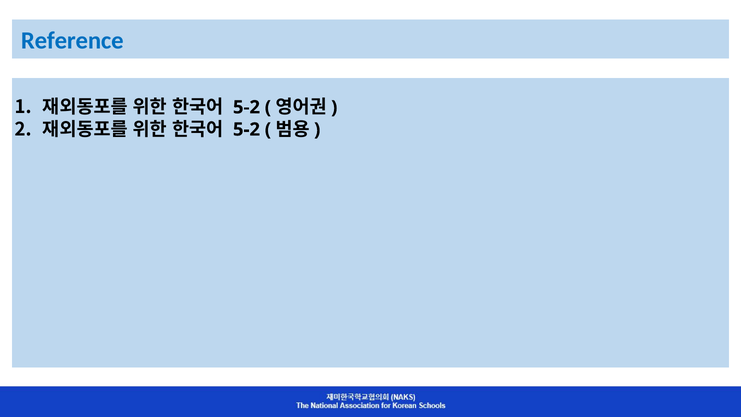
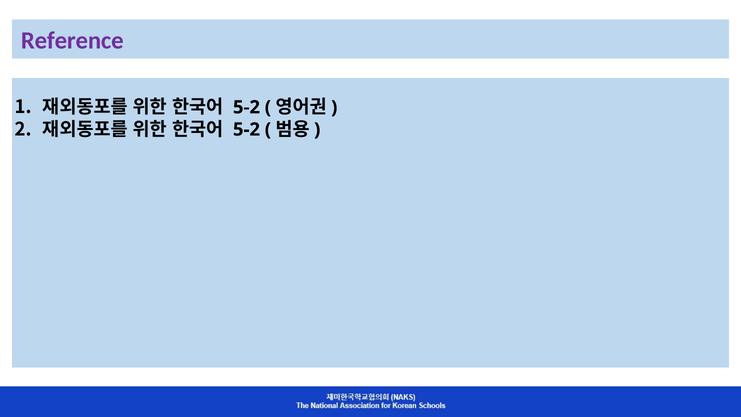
Reference colour: blue -> purple (72, 41)
